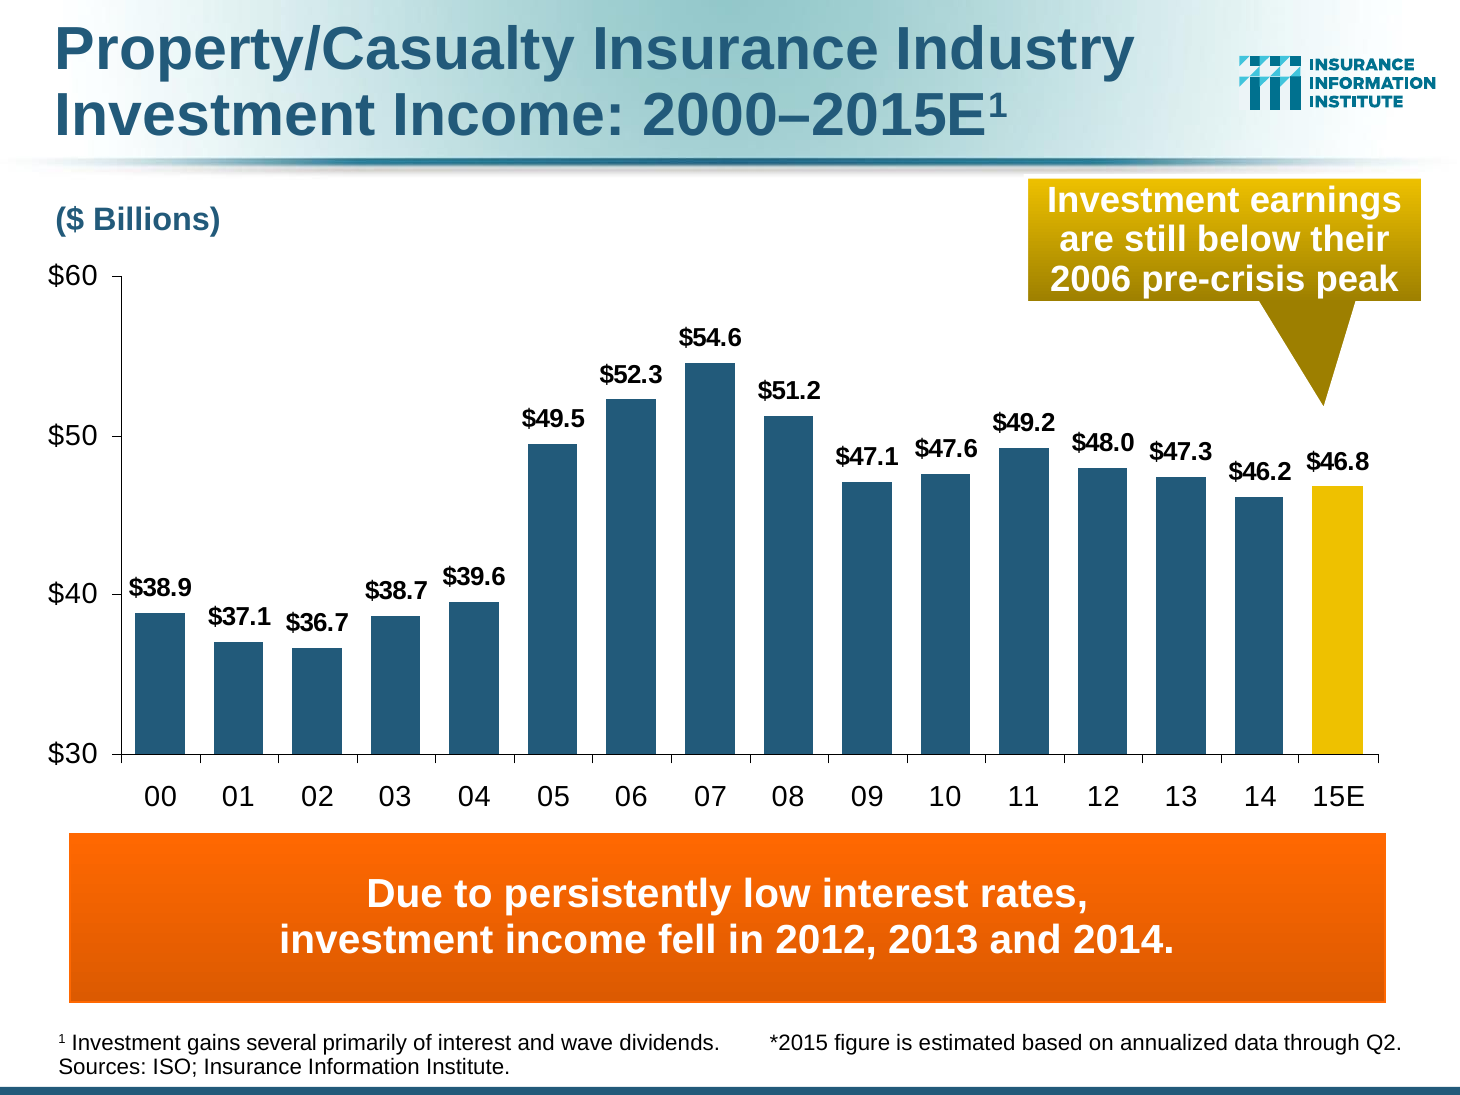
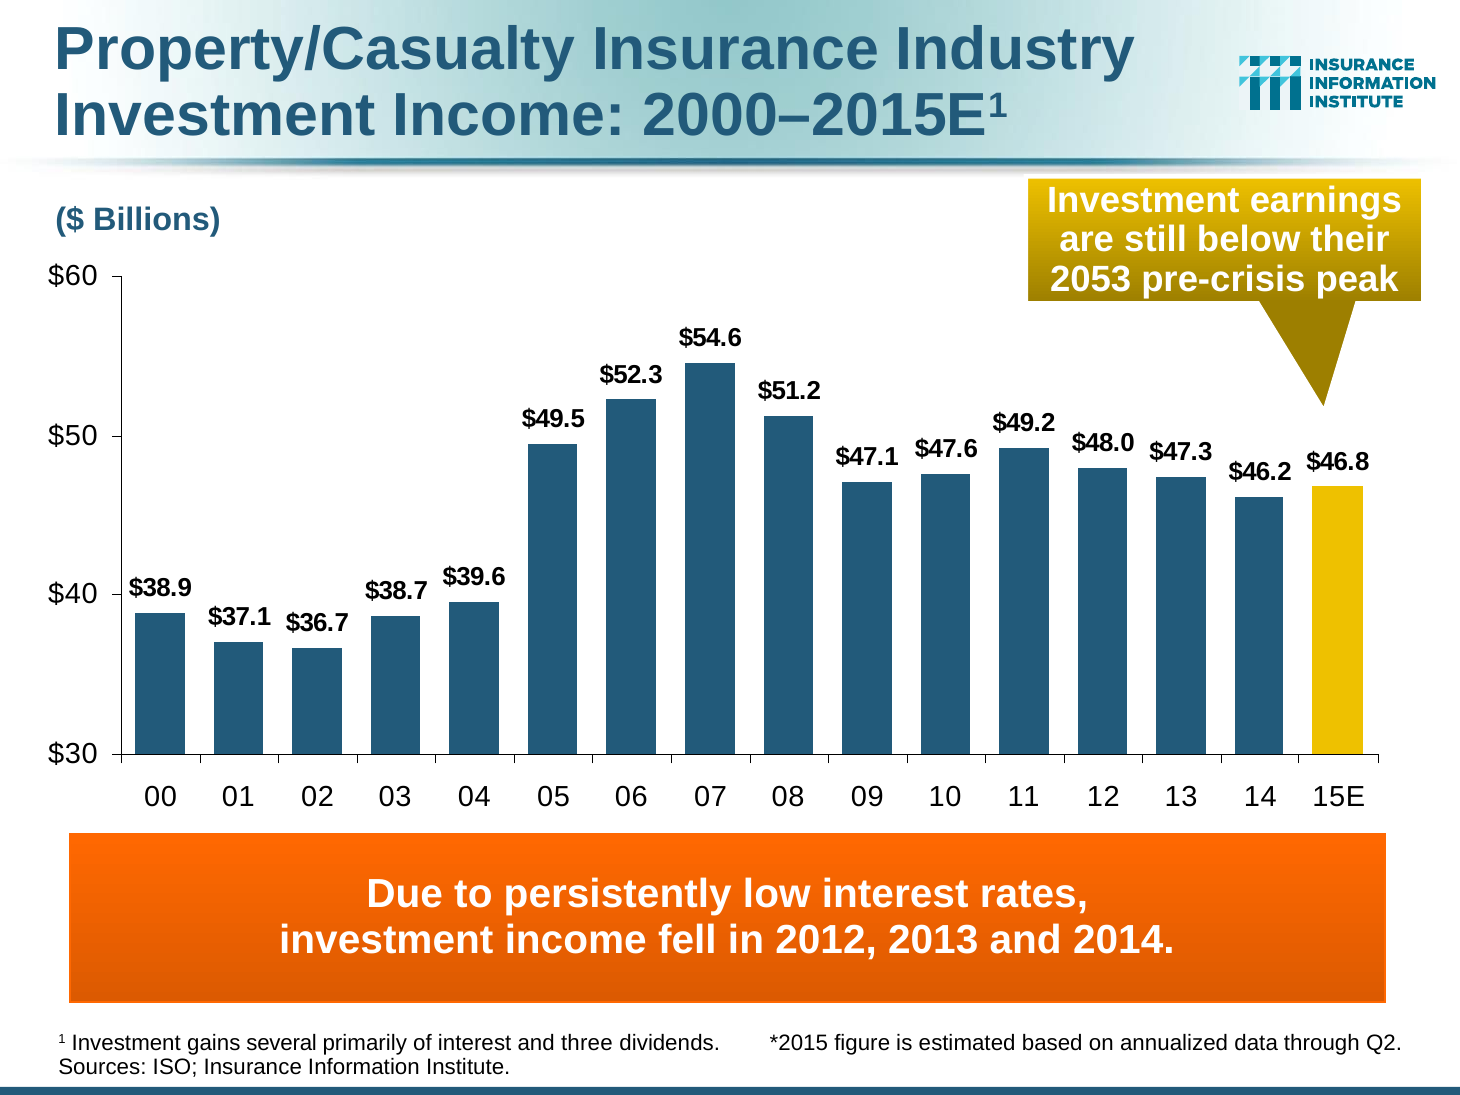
2006: 2006 -> 2053 (1091, 279)
wave: wave -> three (587, 1043)
